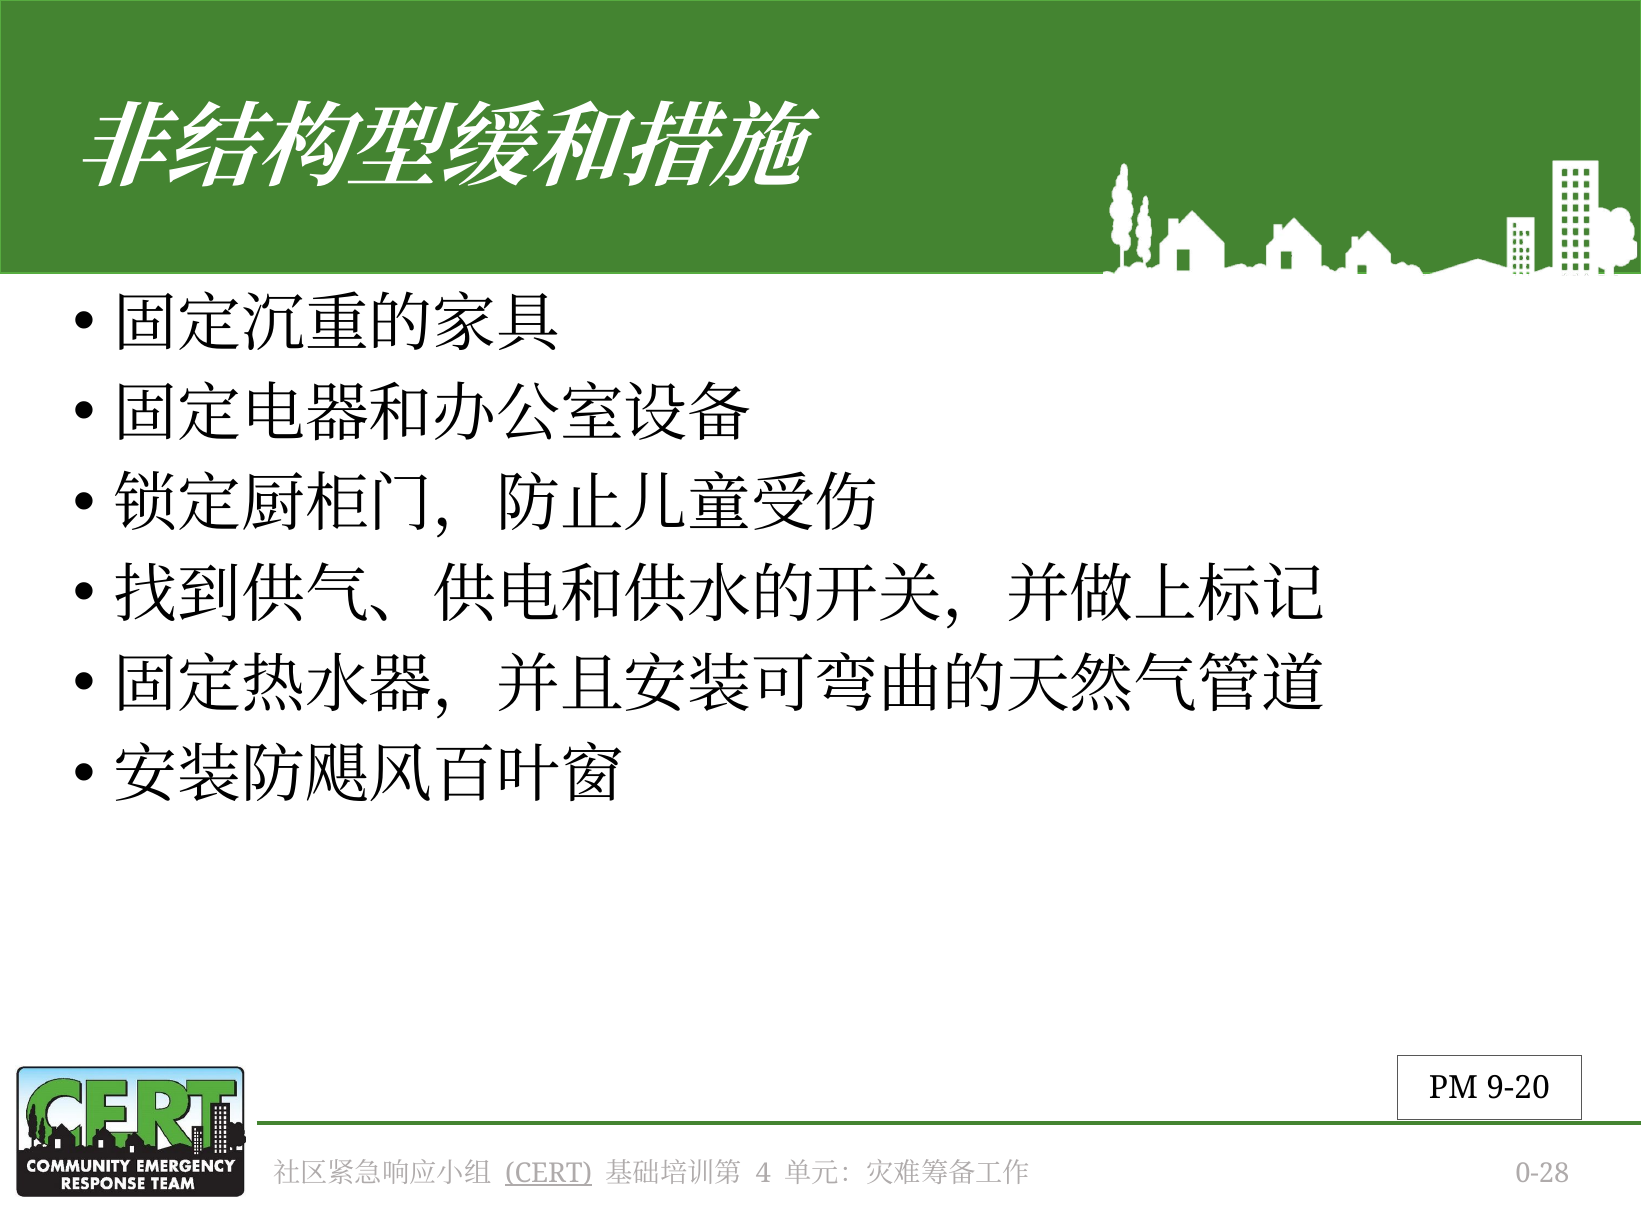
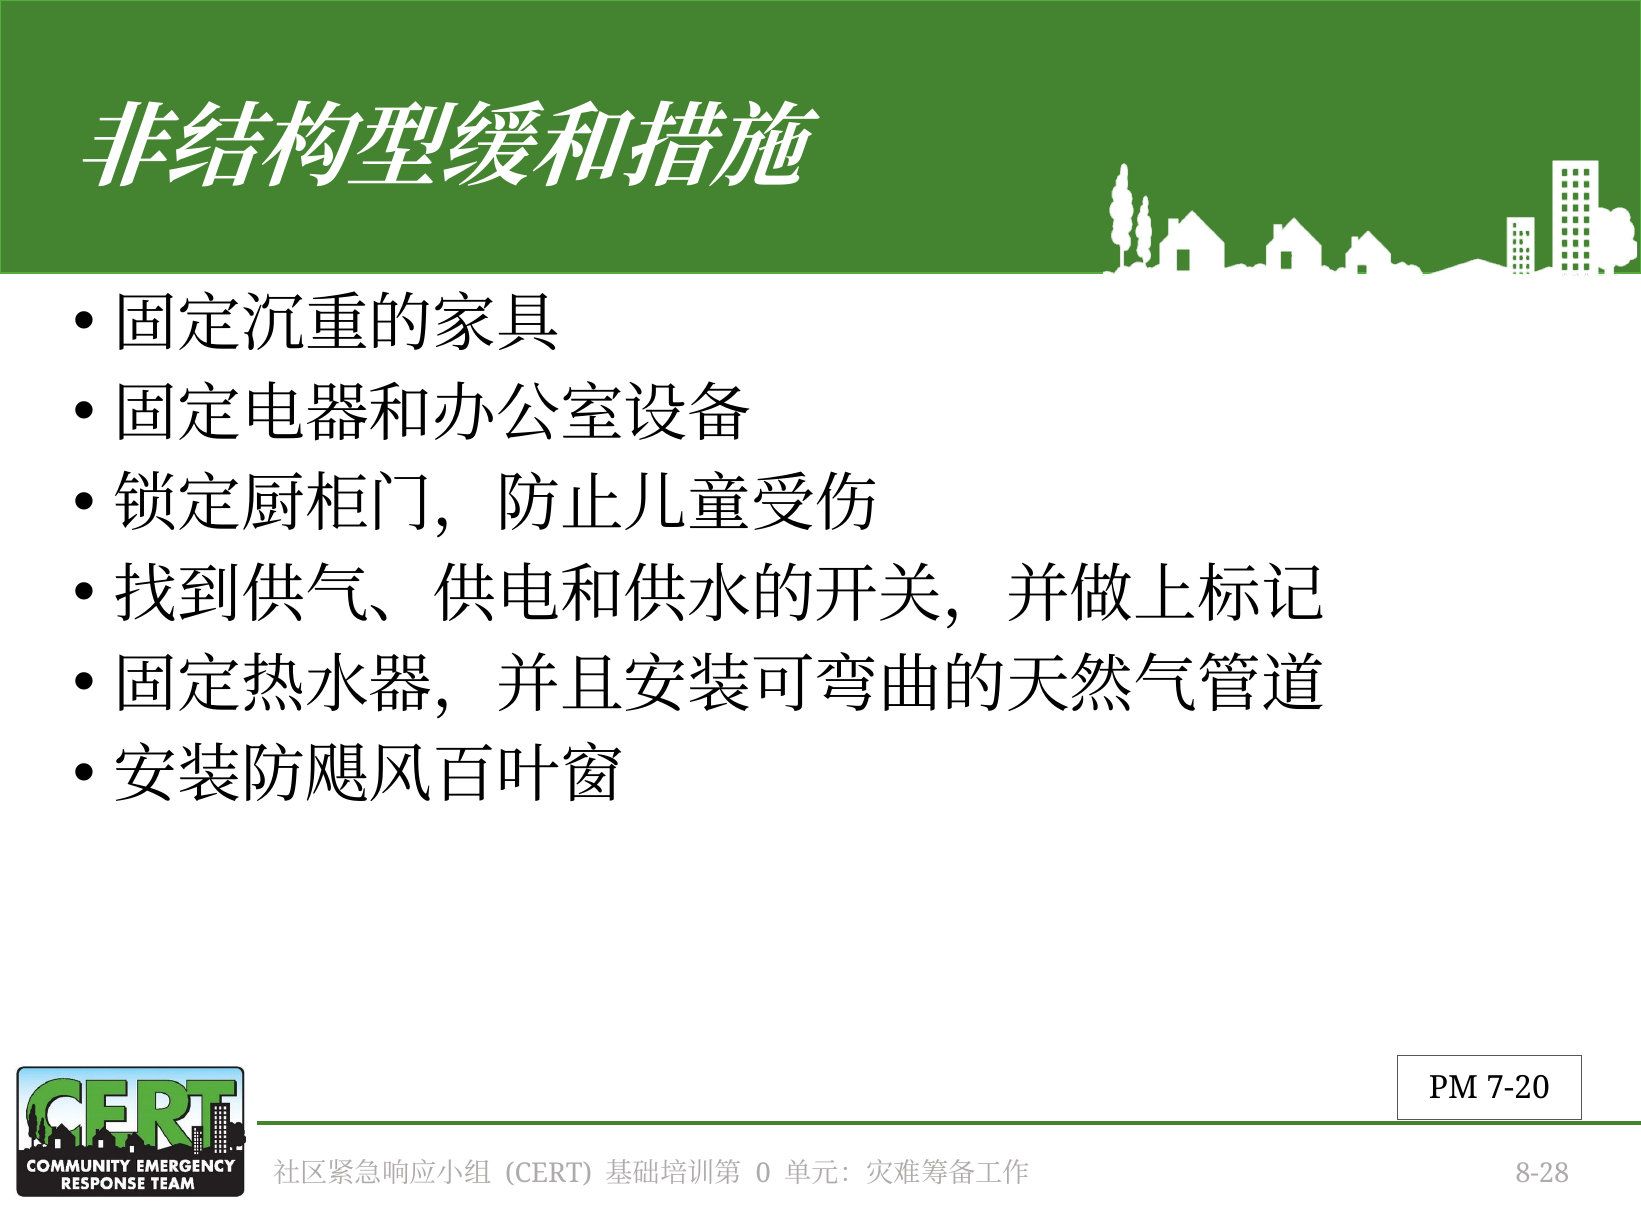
9-20: 9-20 -> 7-20 (1518, 1087)
CERT underline: present -> none (549, 1173)
4: 4 -> 0 (763, 1173)
0-28: 0-28 -> 8-28 (1542, 1173)
